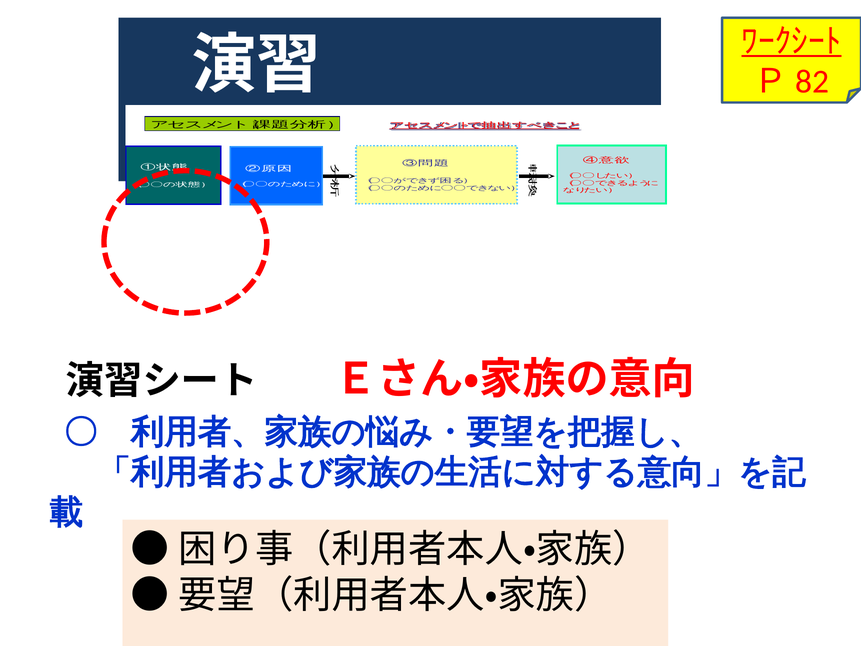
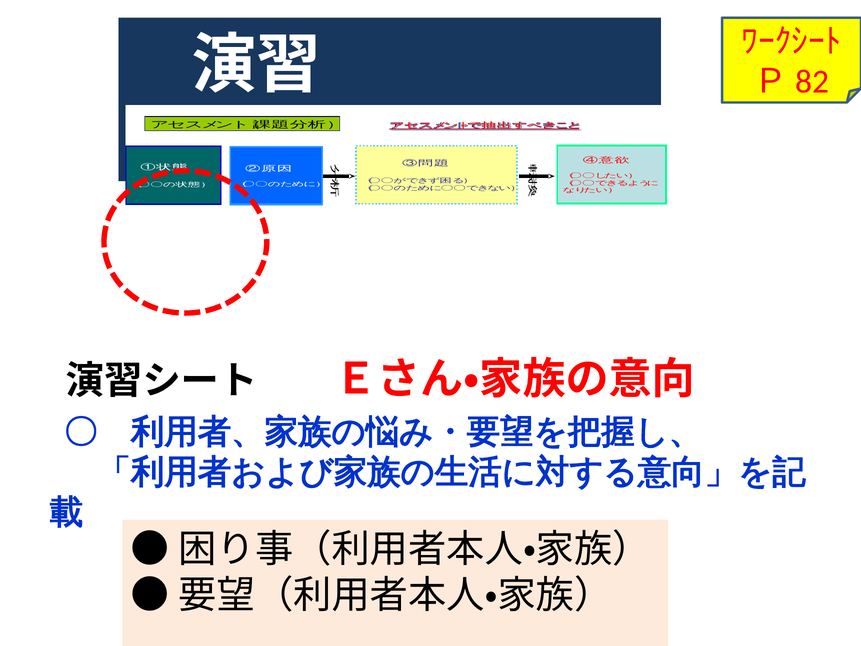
ﾜｰｸｼｰﾄ underline: present -> none (791, 42)
